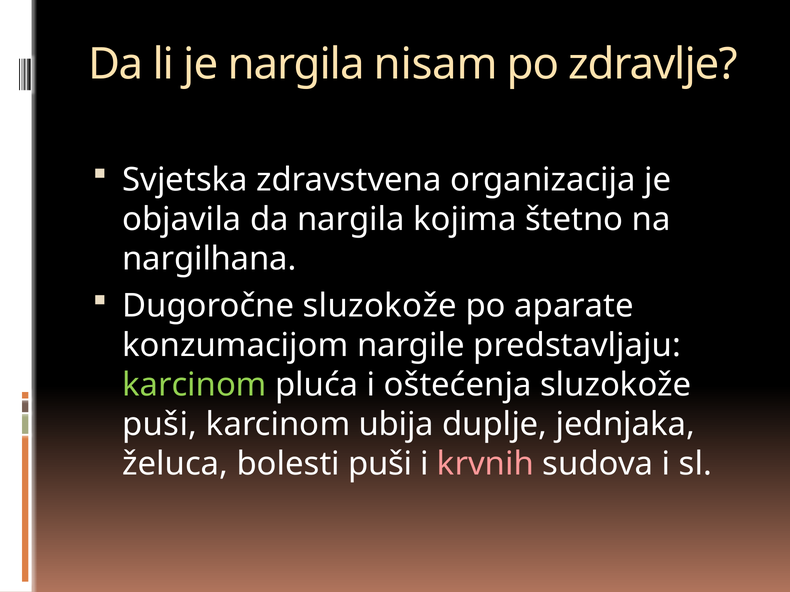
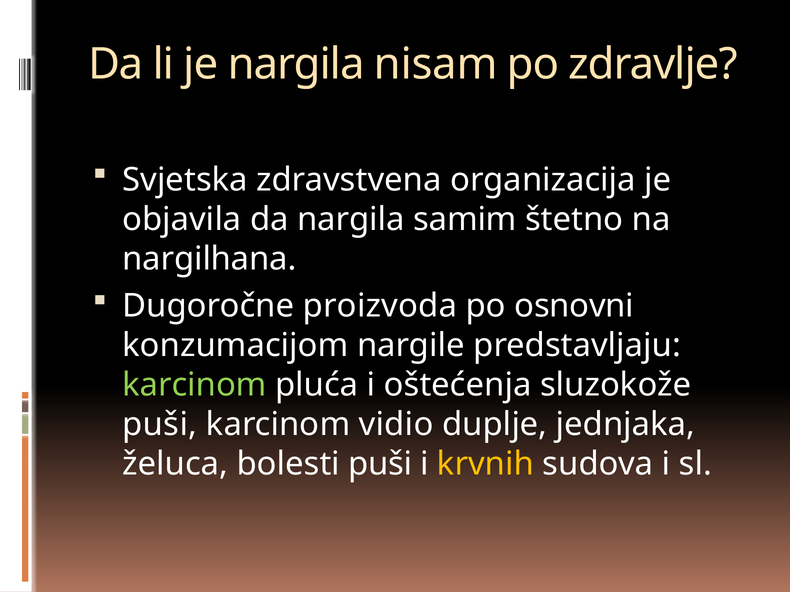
kojima: kojima -> samim (465, 220)
Dugoročne sluzokože: sluzokože -> proizvoda (380, 306)
aparate: aparate -> osnovni (574, 306)
ubija: ubija -> vidio (396, 425)
krvnih colour: pink -> yellow (485, 464)
